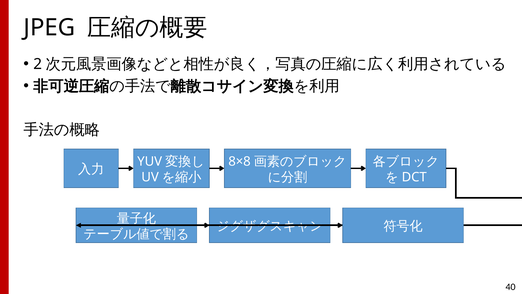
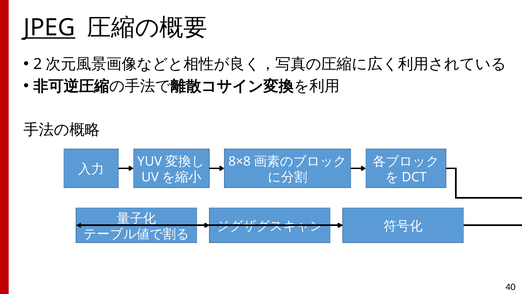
JPEG underline: none -> present (49, 28)
